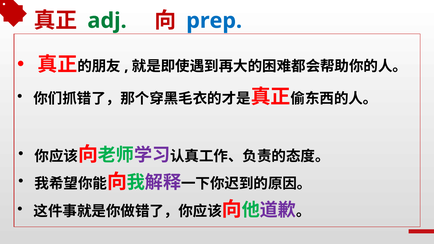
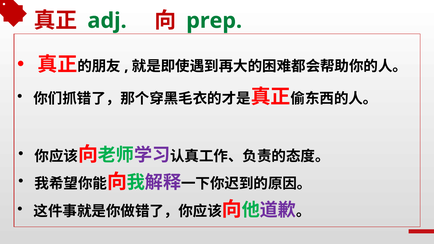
prep colour: blue -> green (214, 21)
